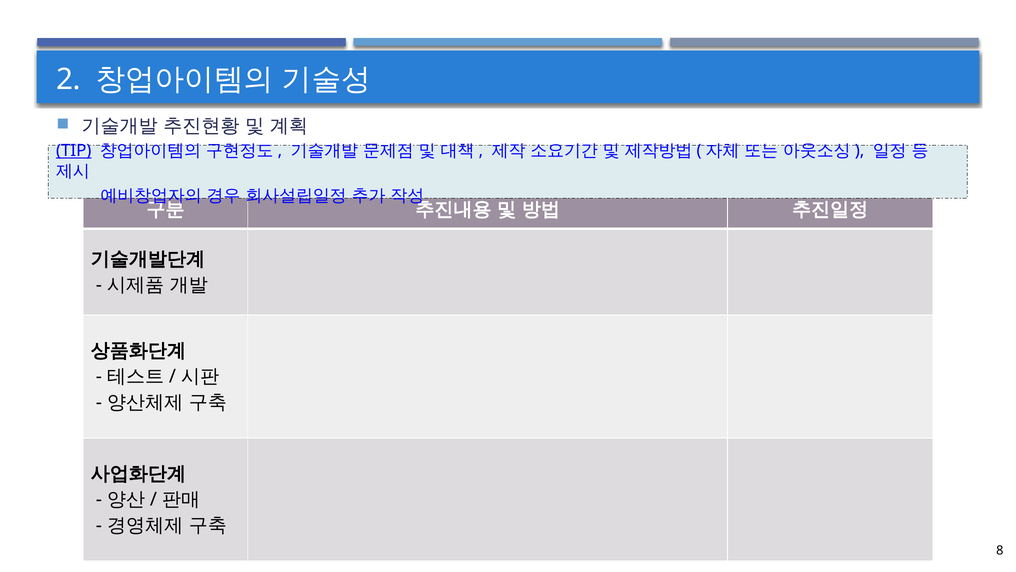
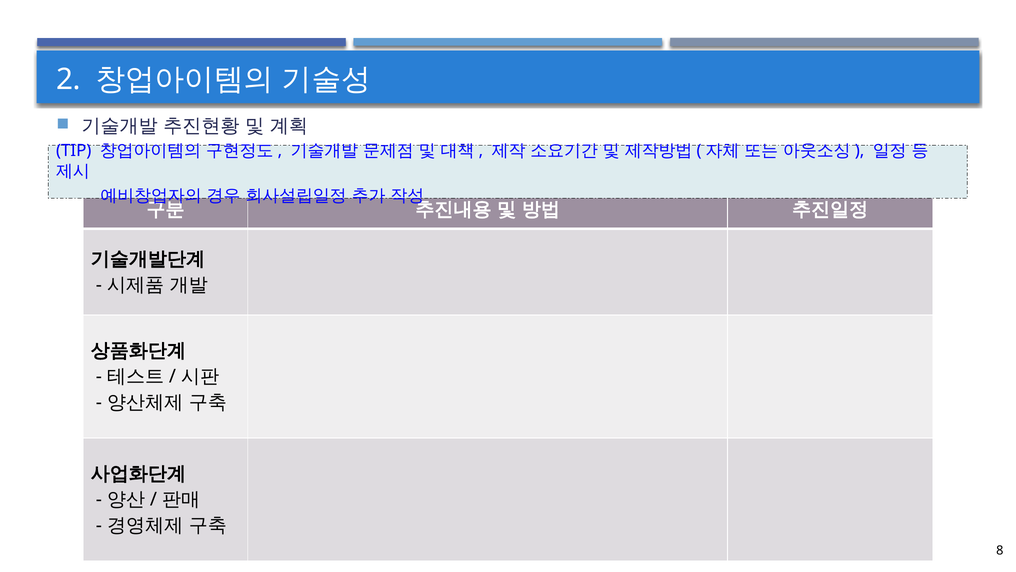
TIP underline: present -> none (74, 151)
